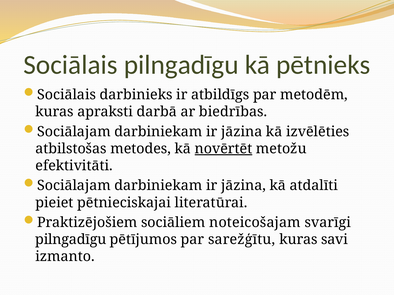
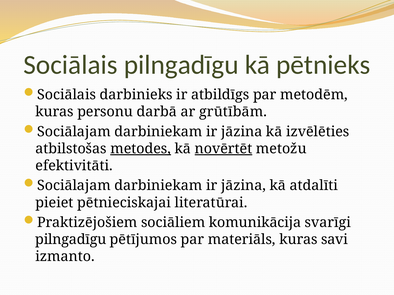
apraksti: apraksti -> personu (105, 112)
biedrības: biedrības -> grūtībām (233, 112)
metodes underline: none -> present (141, 149)
noteicošajam: noteicošajam -> komunikācija (255, 223)
sarežģītu: sarežģītu -> materiāls (242, 240)
